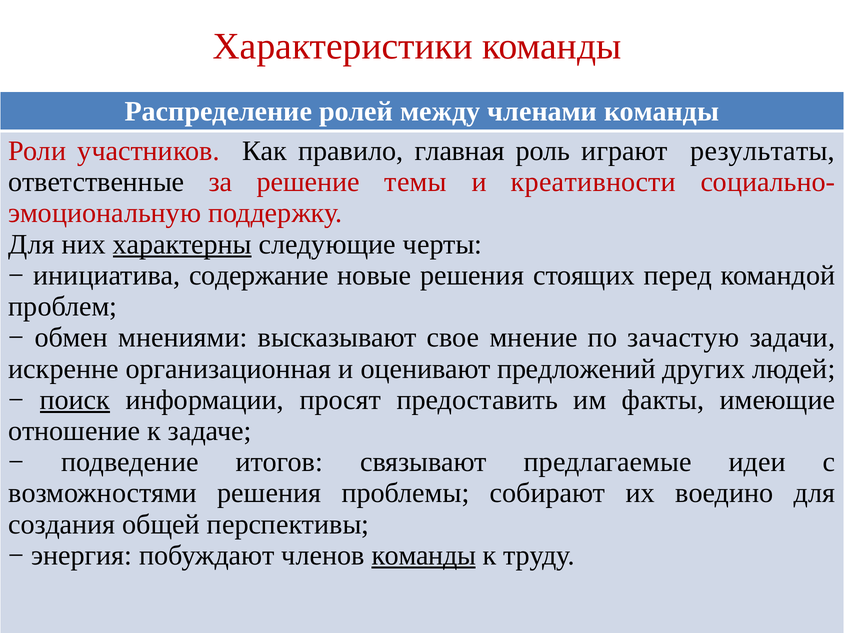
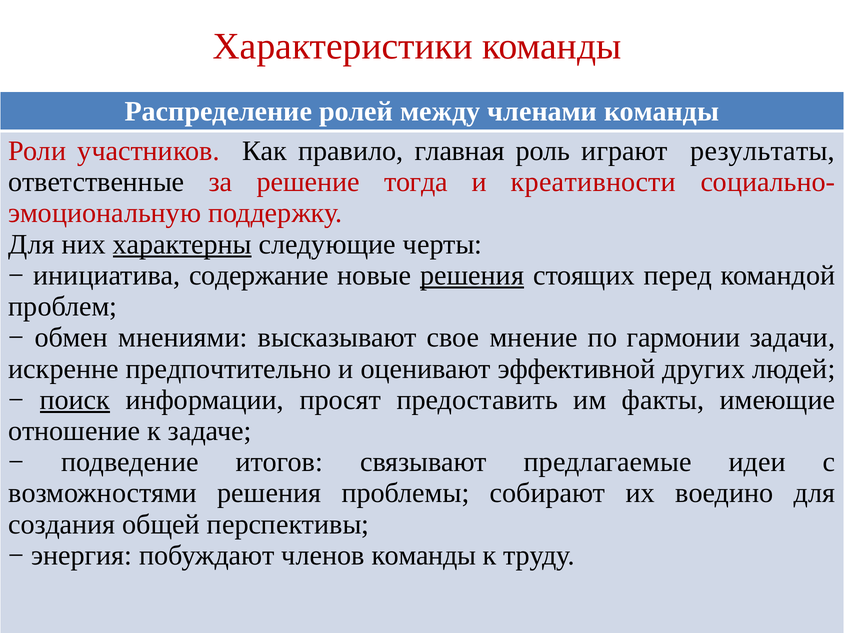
темы: темы -> тогда (416, 182)
решения underline: none -> present (472, 275)
зачастую: зачастую -> гармонии (684, 338)
организационная: организационная -> предпочтительно (229, 369)
предложений: предложений -> эффективной (576, 369)
команды underline: present -> none (424, 555)
